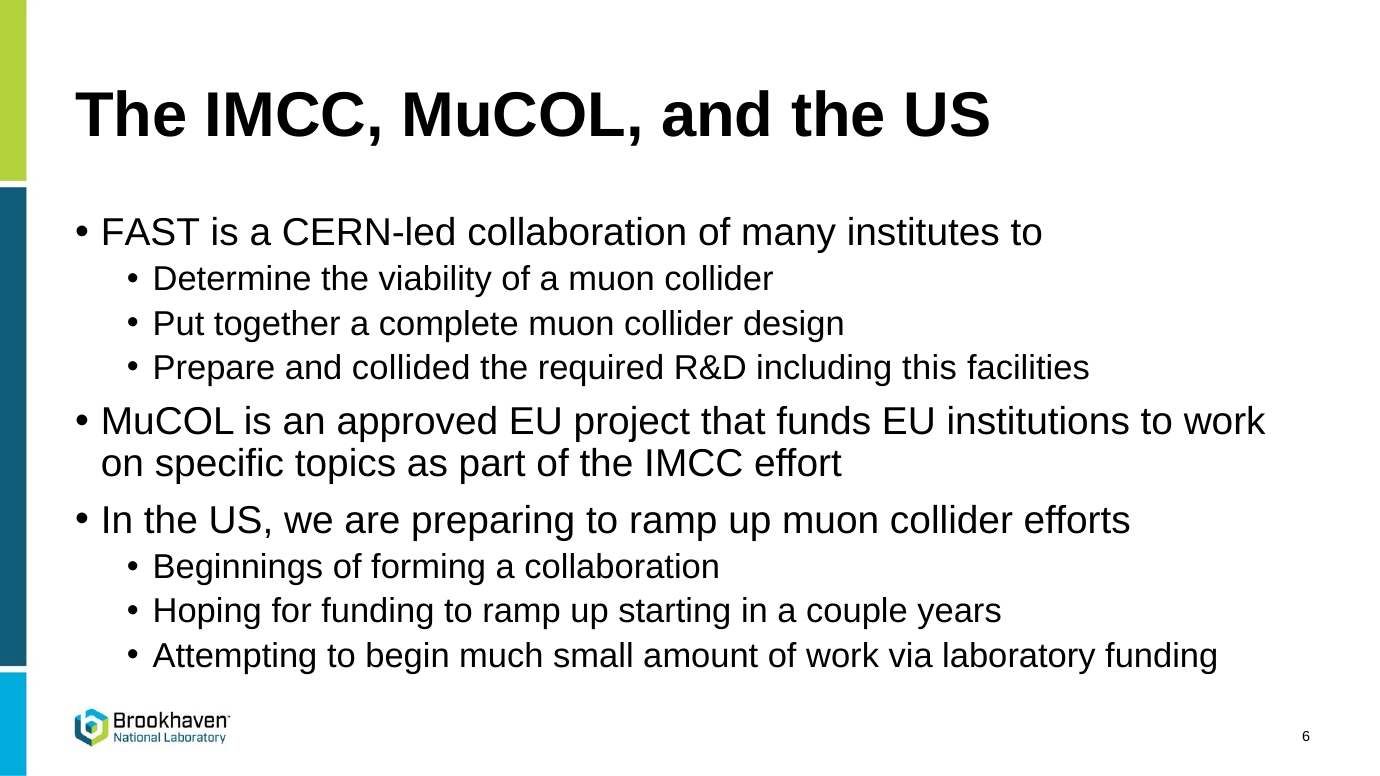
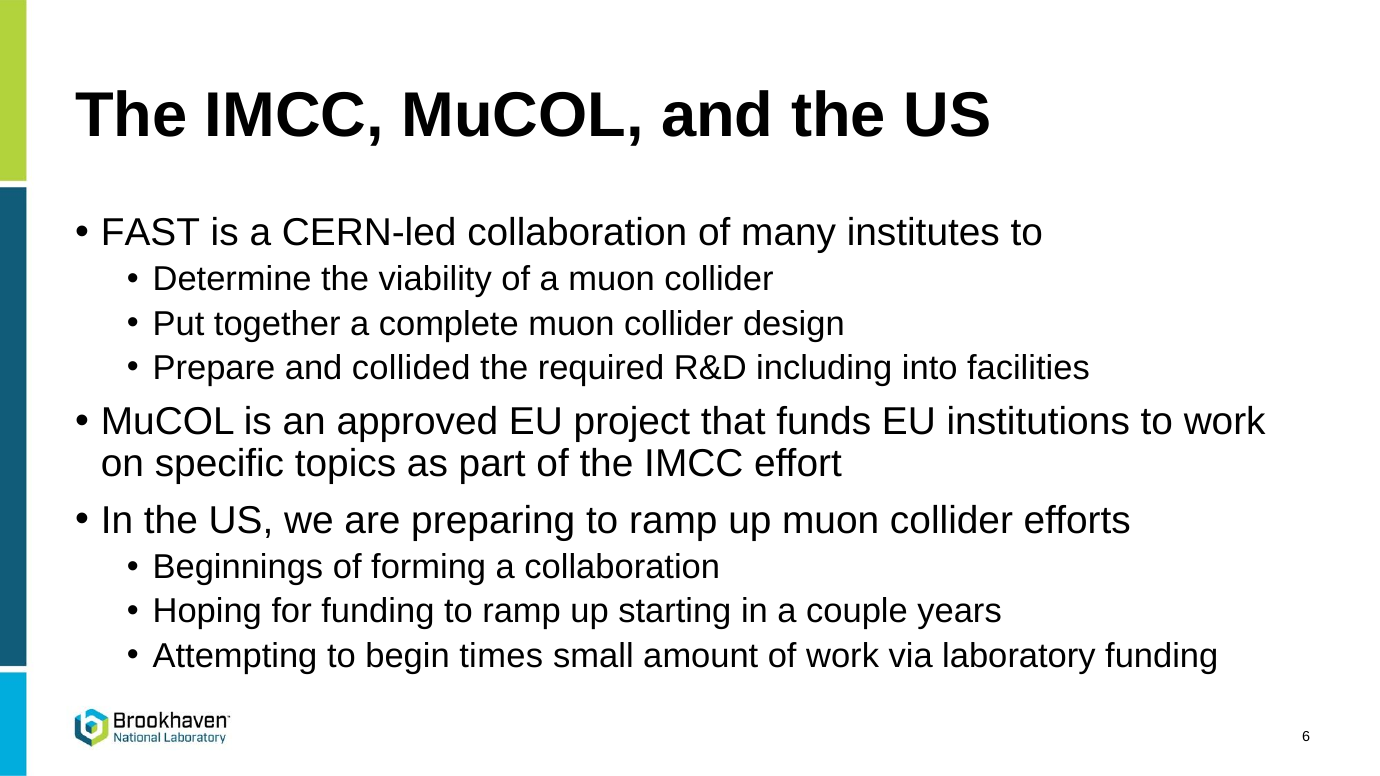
this: this -> into (930, 368)
much: much -> times (501, 656)
